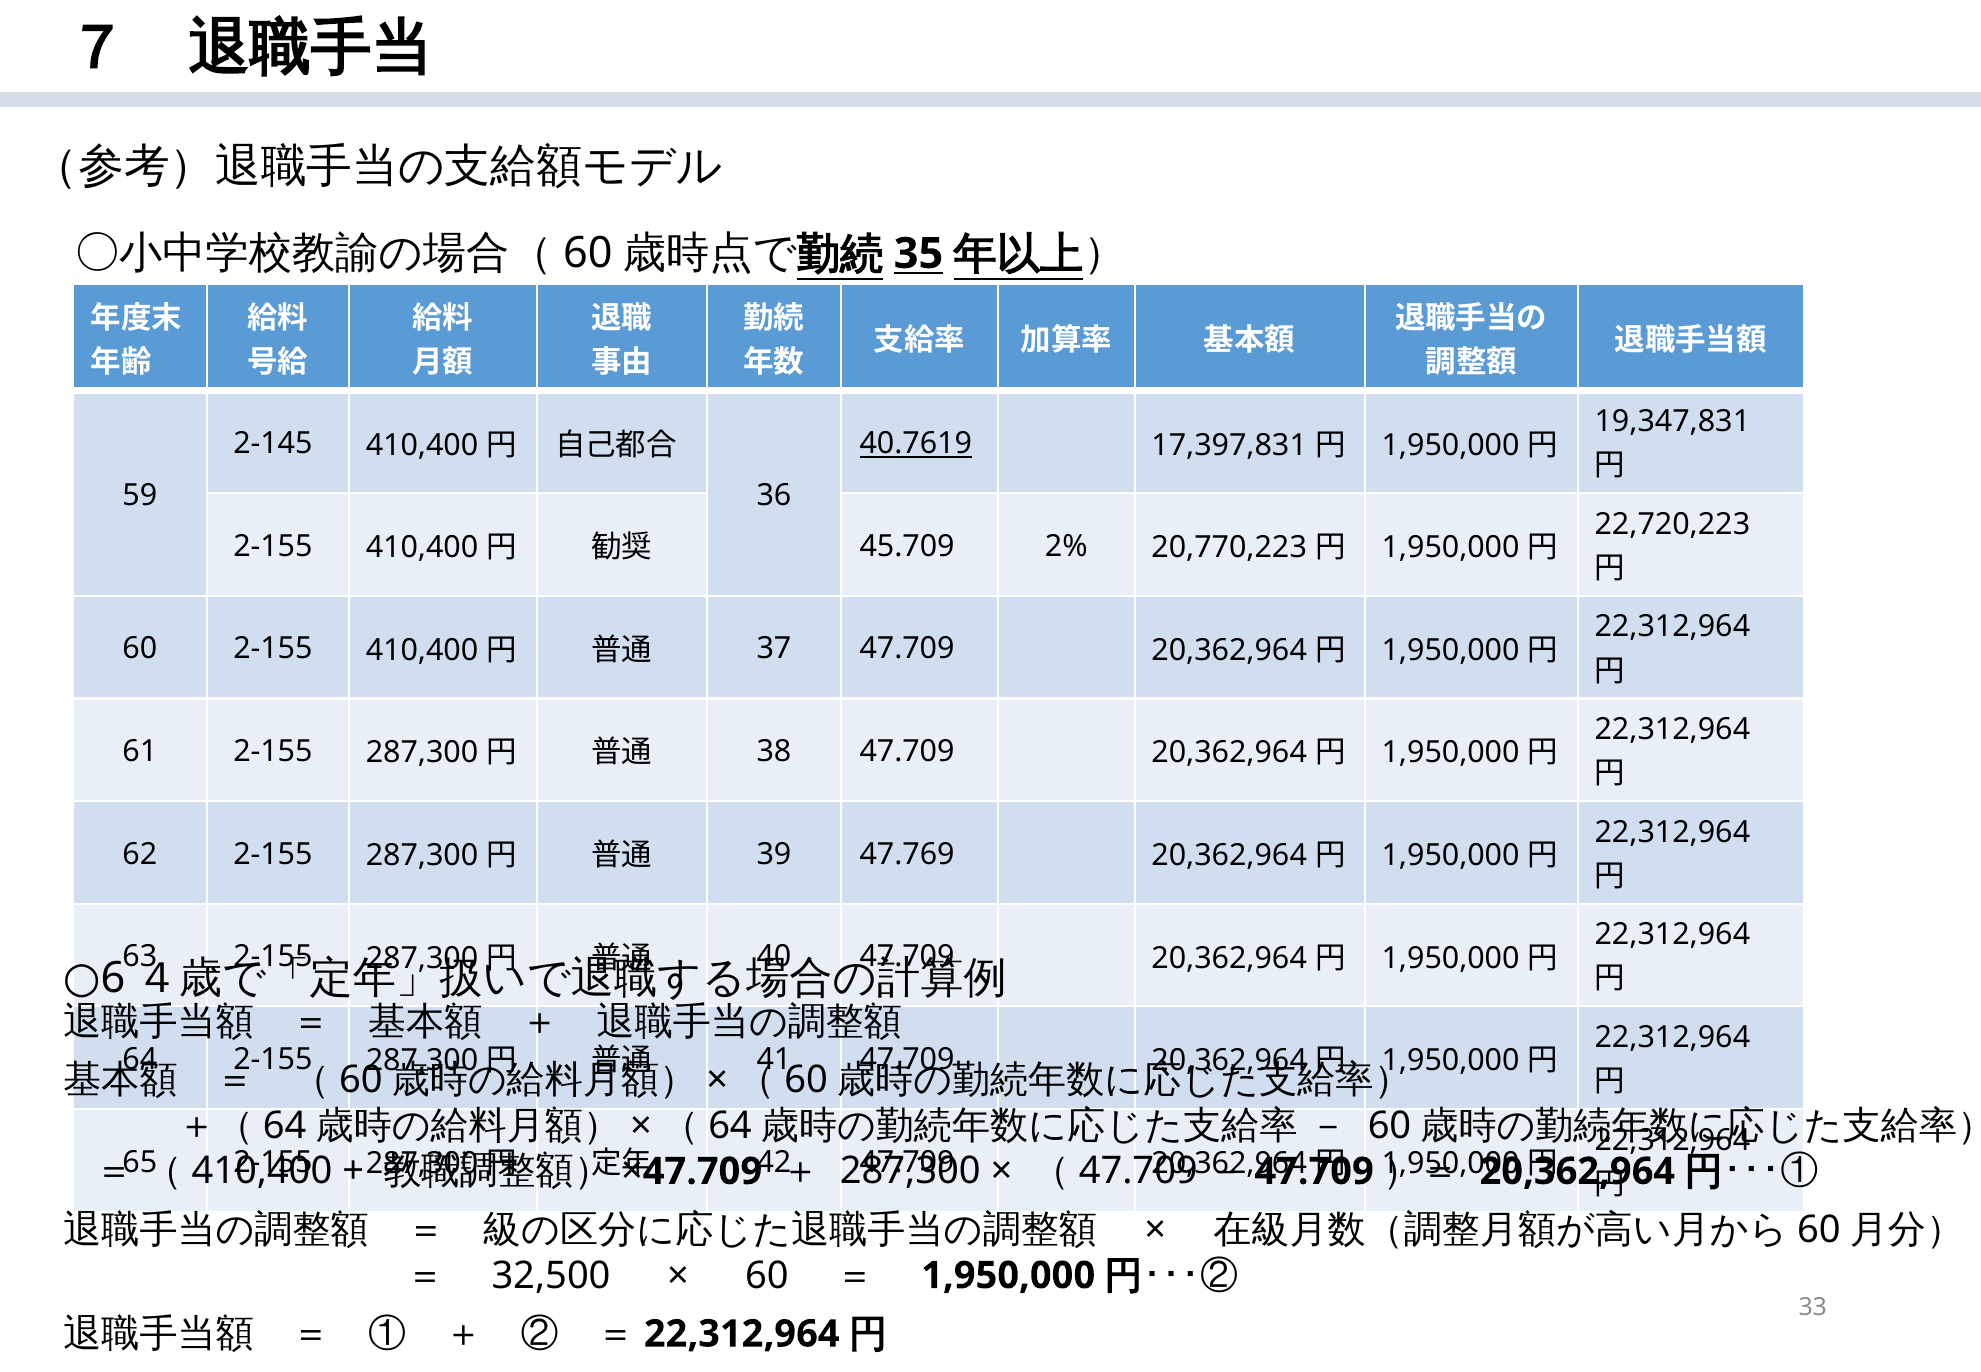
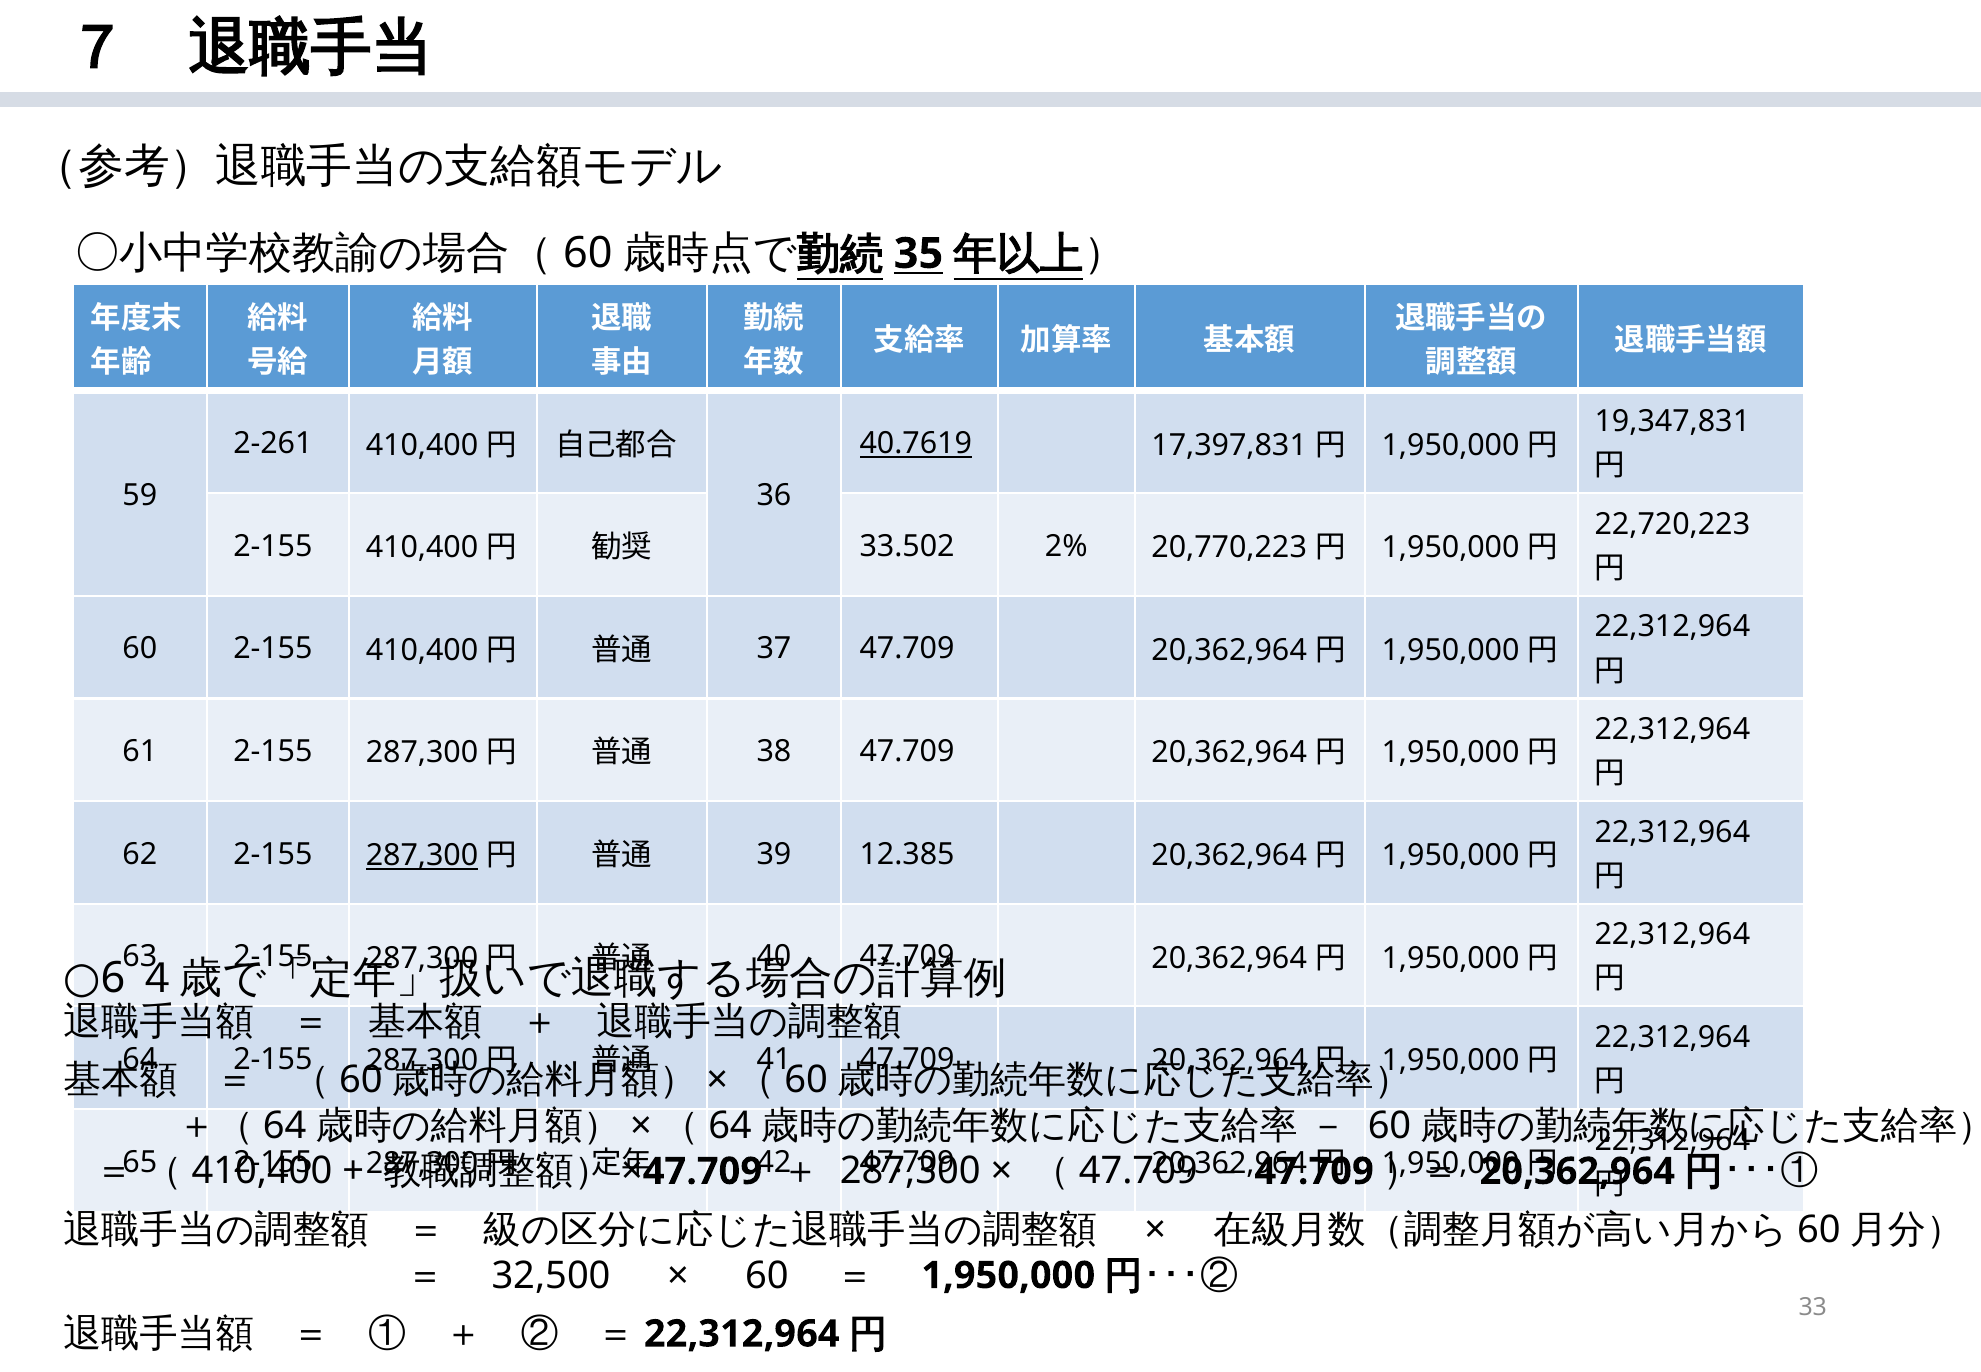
2-145: 2-145 -> 2-261 (273, 443)
45.709: 45.709 -> 33.502 (907, 546)
287,300 underline: none -> present (422, 855)
47.769: 47.769 -> 12.385 (907, 854)
